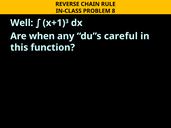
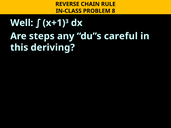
when: when -> steps (42, 36)
function: function -> deriving (53, 48)
